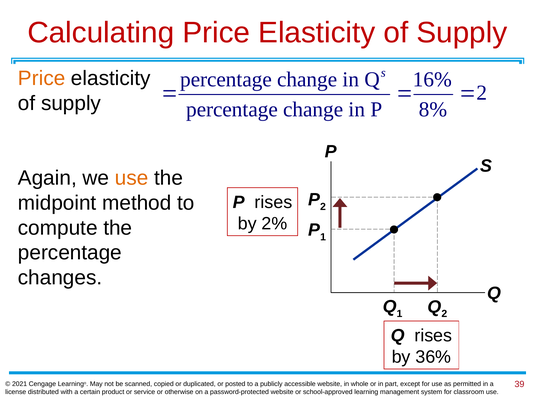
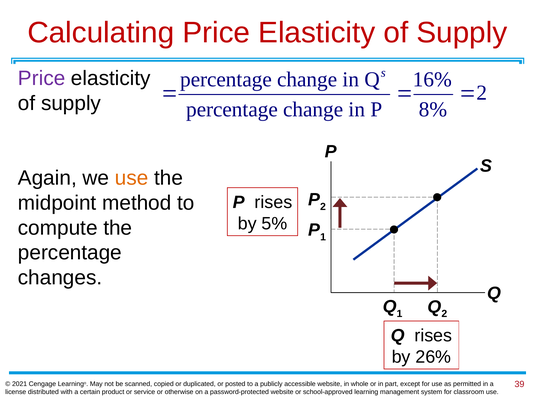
Price colour: orange -> purple (42, 79)
2%: 2% -> 5% (274, 224)
36%: 36% -> 26% (433, 357)
